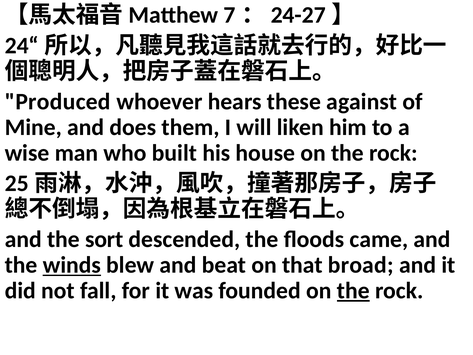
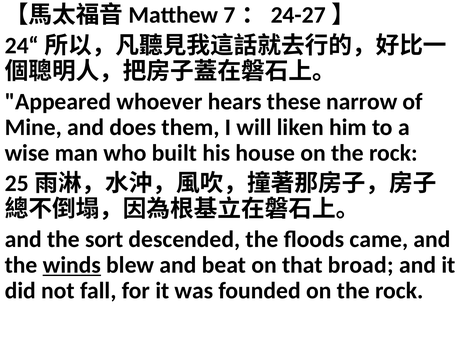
Produced: Produced -> Appeared (58, 102)
against: against -> narrow (362, 102)
the underline: present -> none (353, 290)
